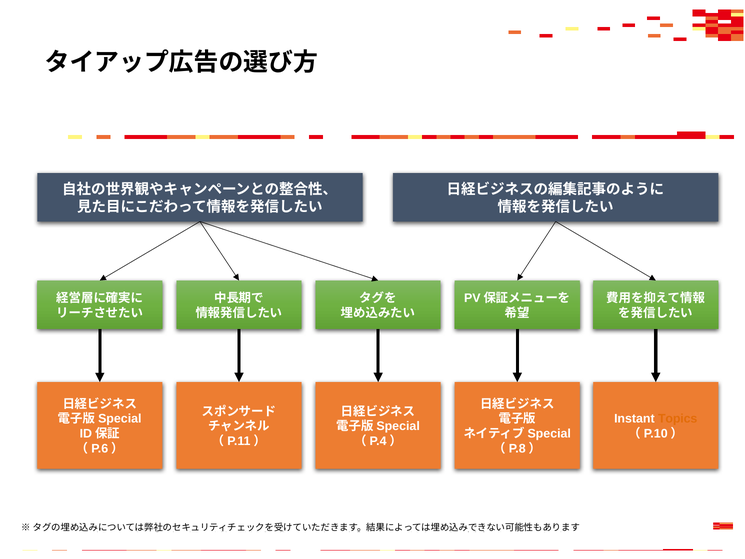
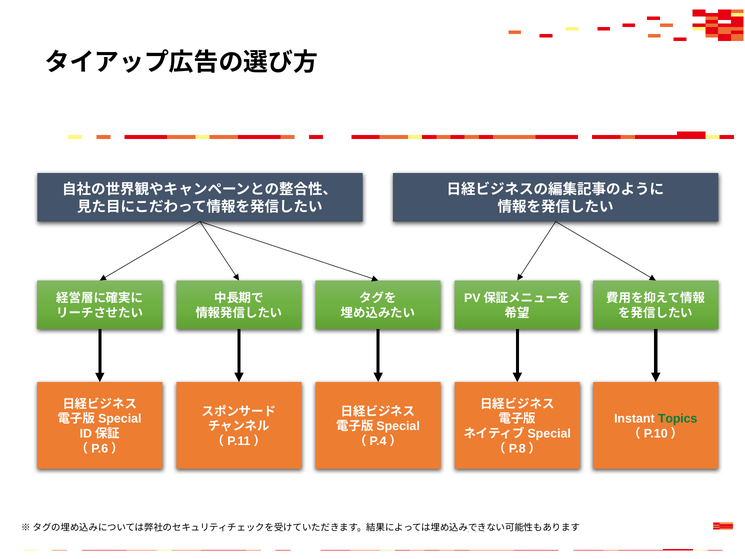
Topics colour: orange -> green (678, 419)
